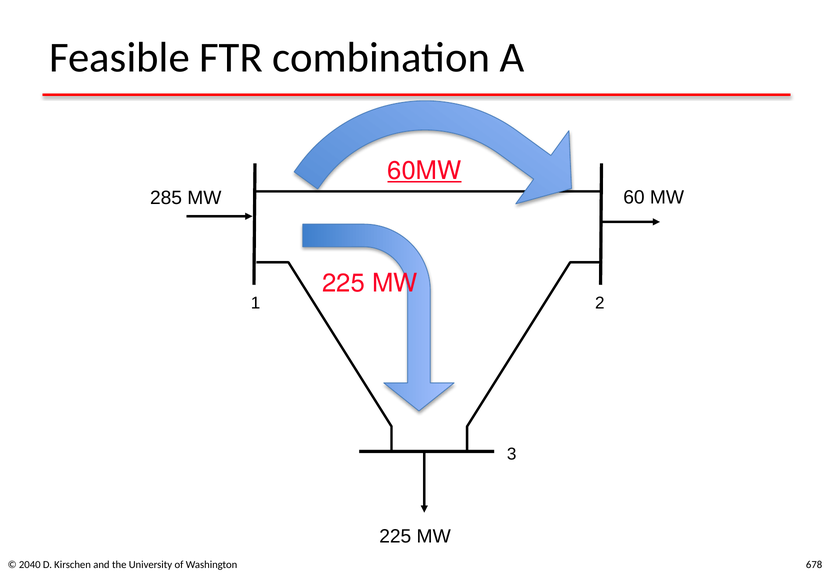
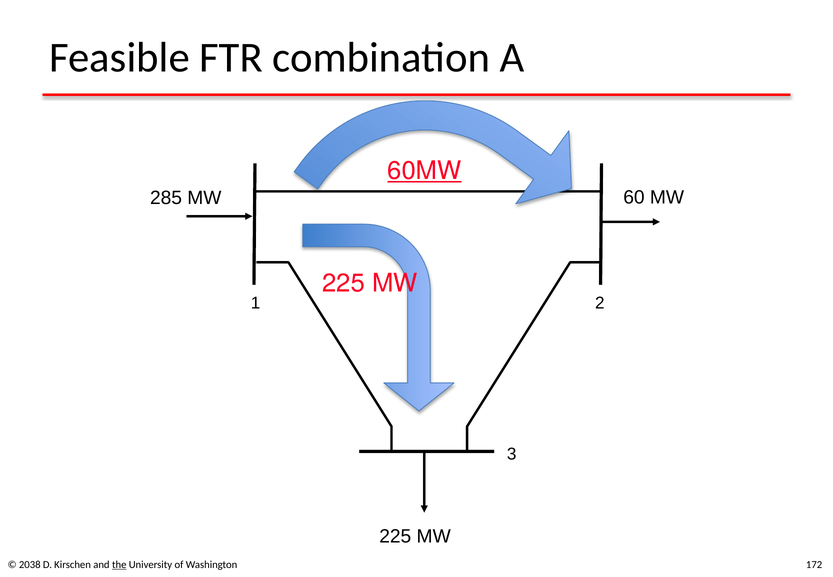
2040: 2040 -> 2038 (30, 564)
the underline: none -> present (119, 564)
678: 678 -> 172 (814, 564)
